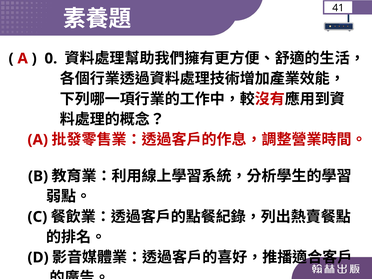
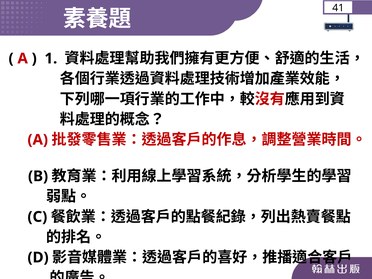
0: 0 -> 1 (51, 58)
